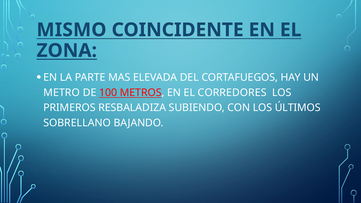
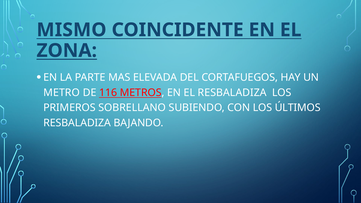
100: 100 -> 116 (108, 93)
EL CORREDORES: CORREDORES -> RESBALADIZA (232, 93)
RESBALADIZA: RESBALADIZA -> SOBRELLANO (132, 108)
SOBRELLANO: SOBRELLANO -> RESBALADIZA (77, 123)
